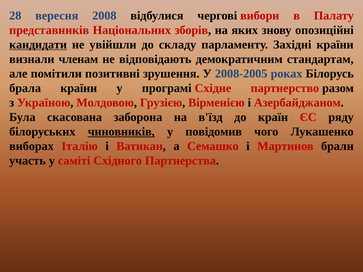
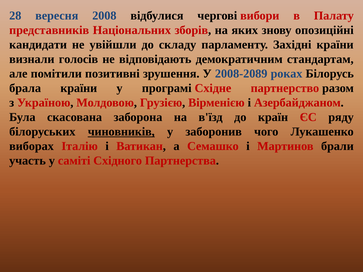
кандидати underline: present -> none (38, 45)
членам: членам -> голосів (78, 59)
2008-2005: 2008-2005 -> 2008-2089 (241, 74)
повідомив: повідомив -> заборонив (214, 132)
